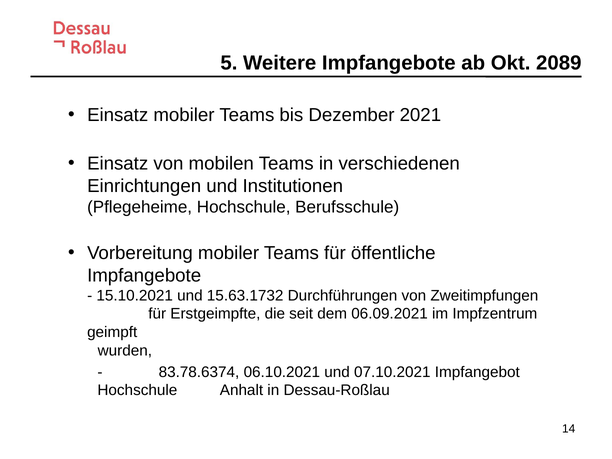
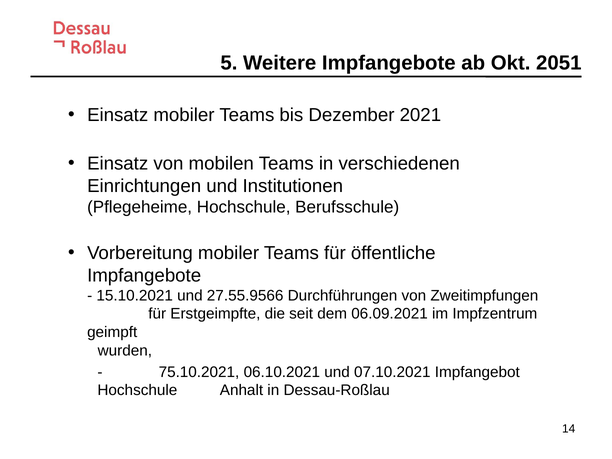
2089: 2089 -> 2051 (559, 63)
15.63.1732: 15.63.1732 -> 27.55.9566 (245, 296)
83.78.6374: 83.78.6374 -> 75.10.2021 (199, 372)
